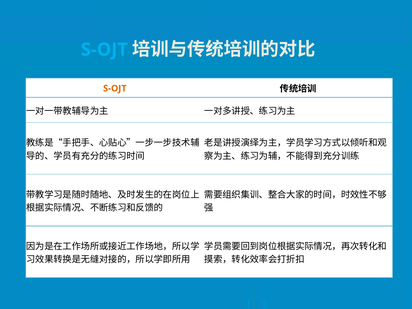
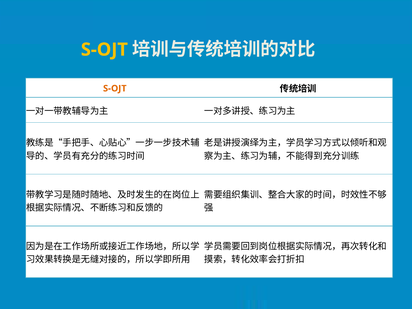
S-OJT colour: light blue -> yellow (104, 50)
